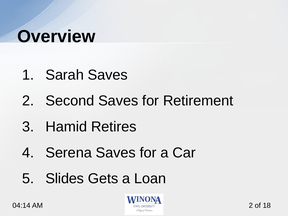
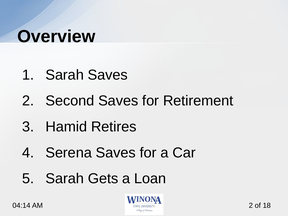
Slides: Slides -> Sarah (65, 179)
